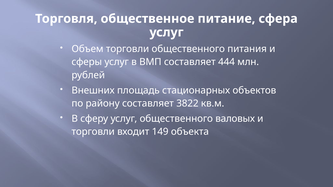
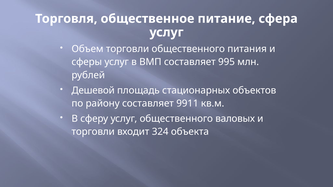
444: 444 -> 995 (226, 62)
Внешних: Внешних -> Дешевой (93, 90)
3822: 3822 -> 9911 (187, 104)
149: 149 -> 324 (160, 132)
